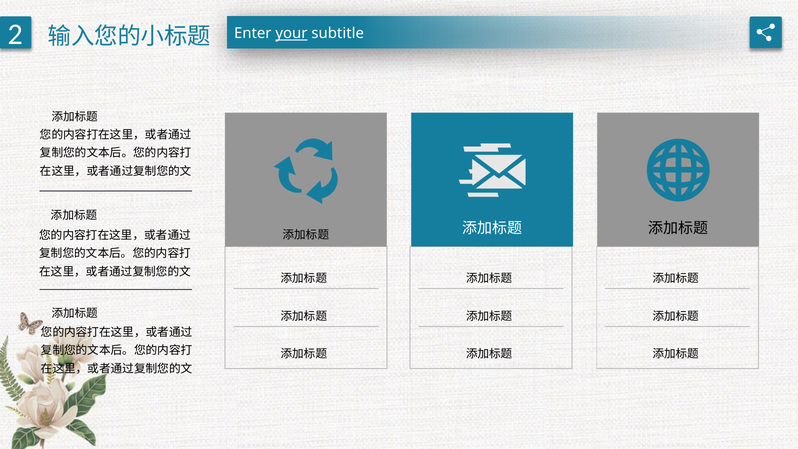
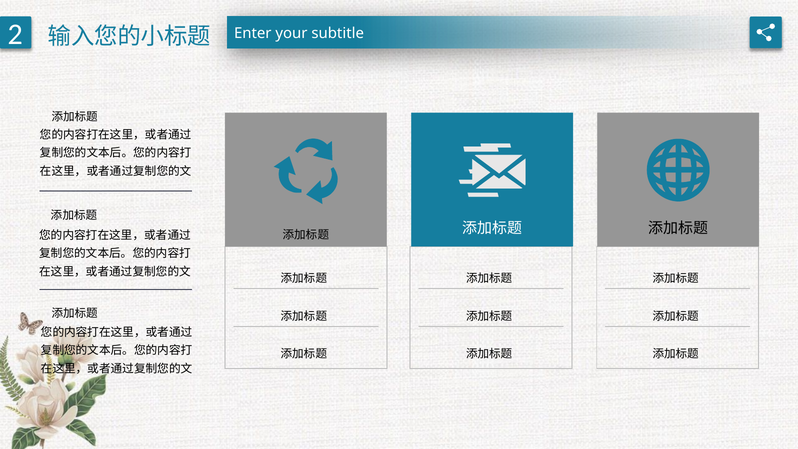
your underline: present -> none (291, 33)
